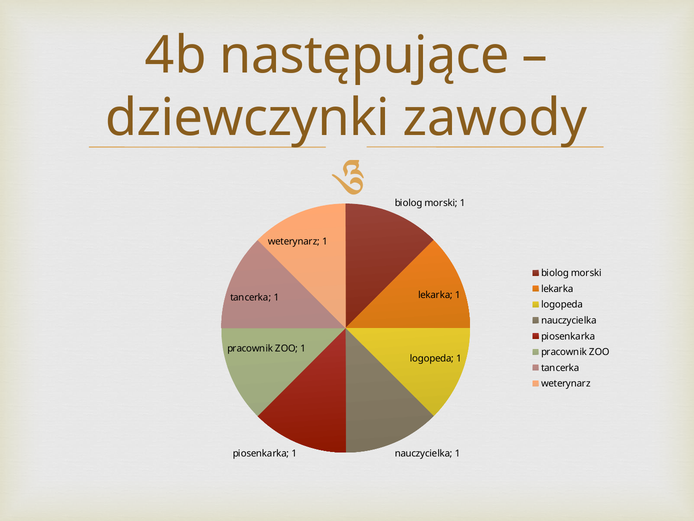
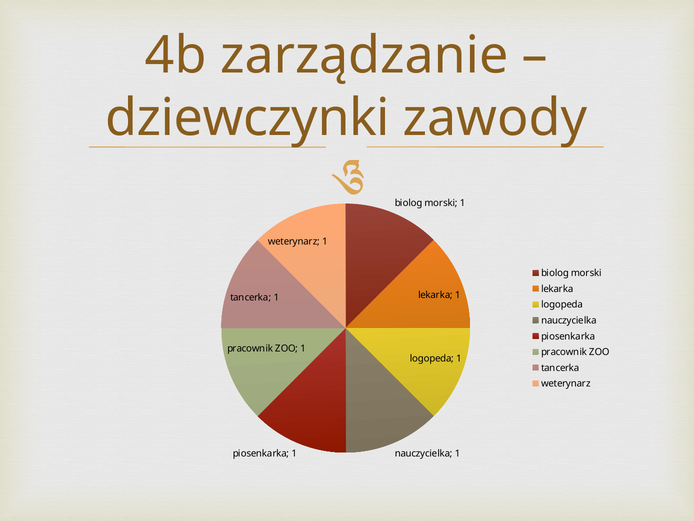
następujące: następujące -> zarządzanie (364, 56)
